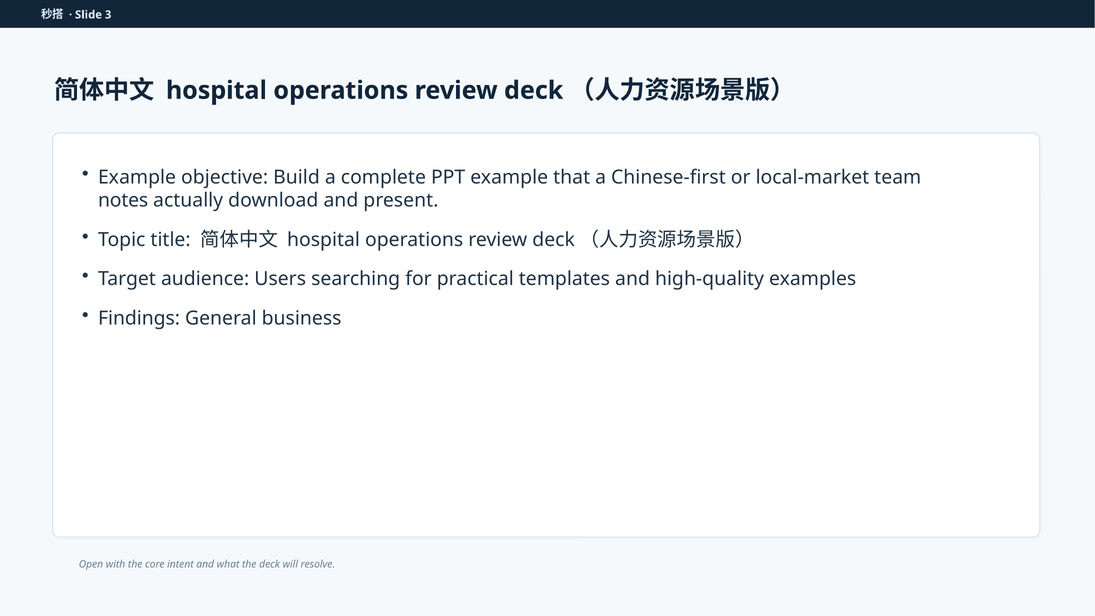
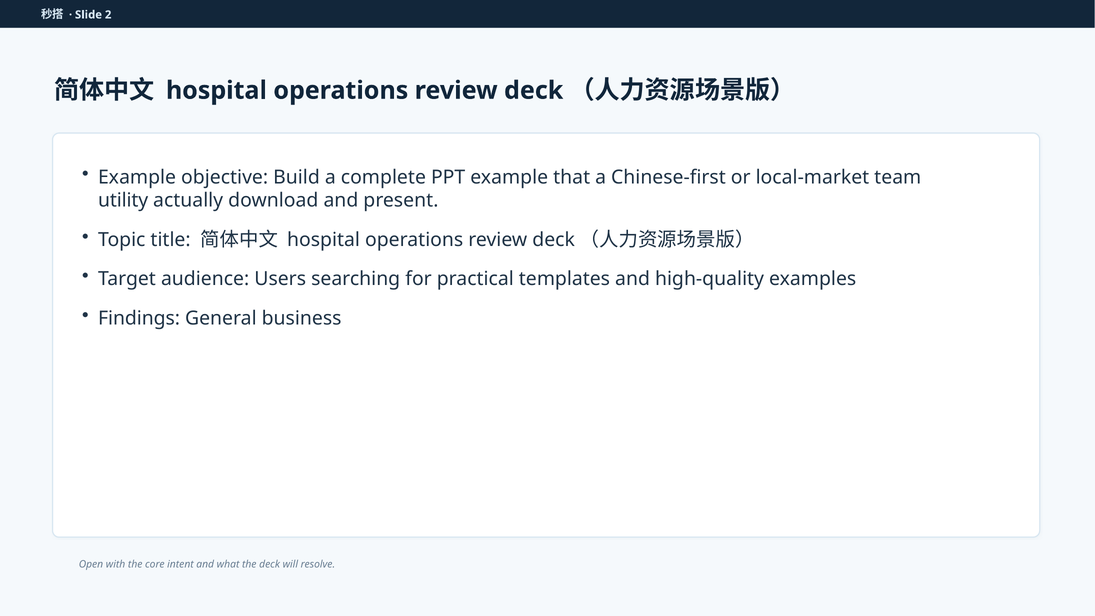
3: 3 -> 2 (108, 15)
notes: notes -> utility (123, 200)
